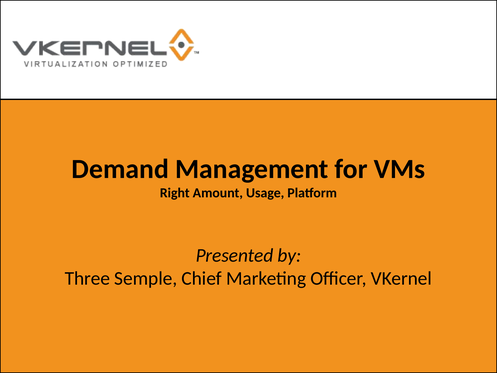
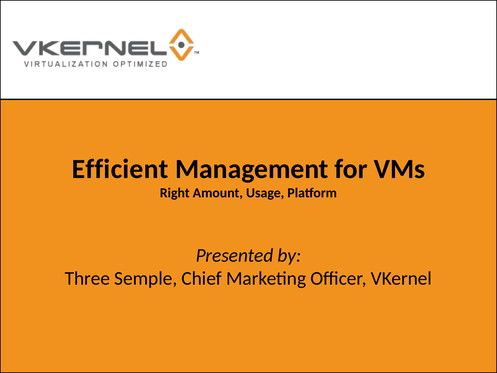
Demand: Demand -> Efficient (120, 169)
